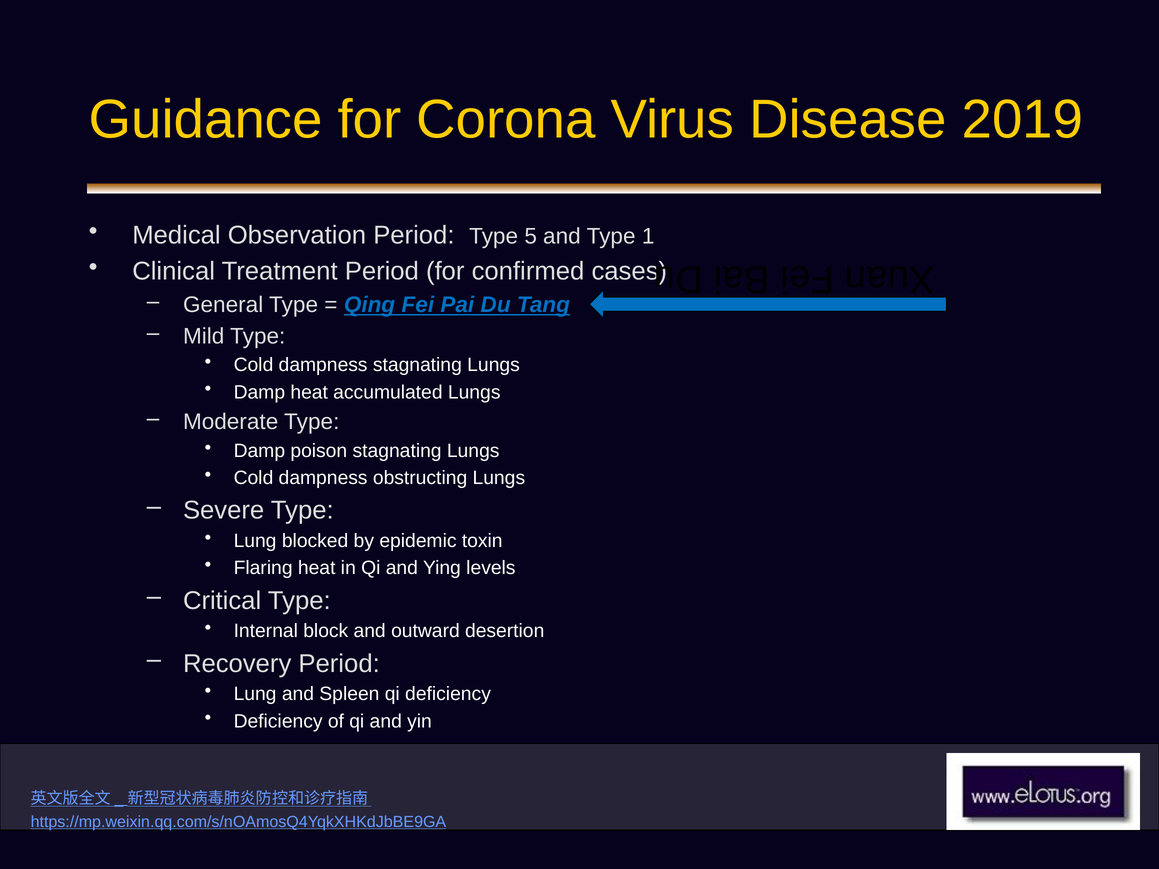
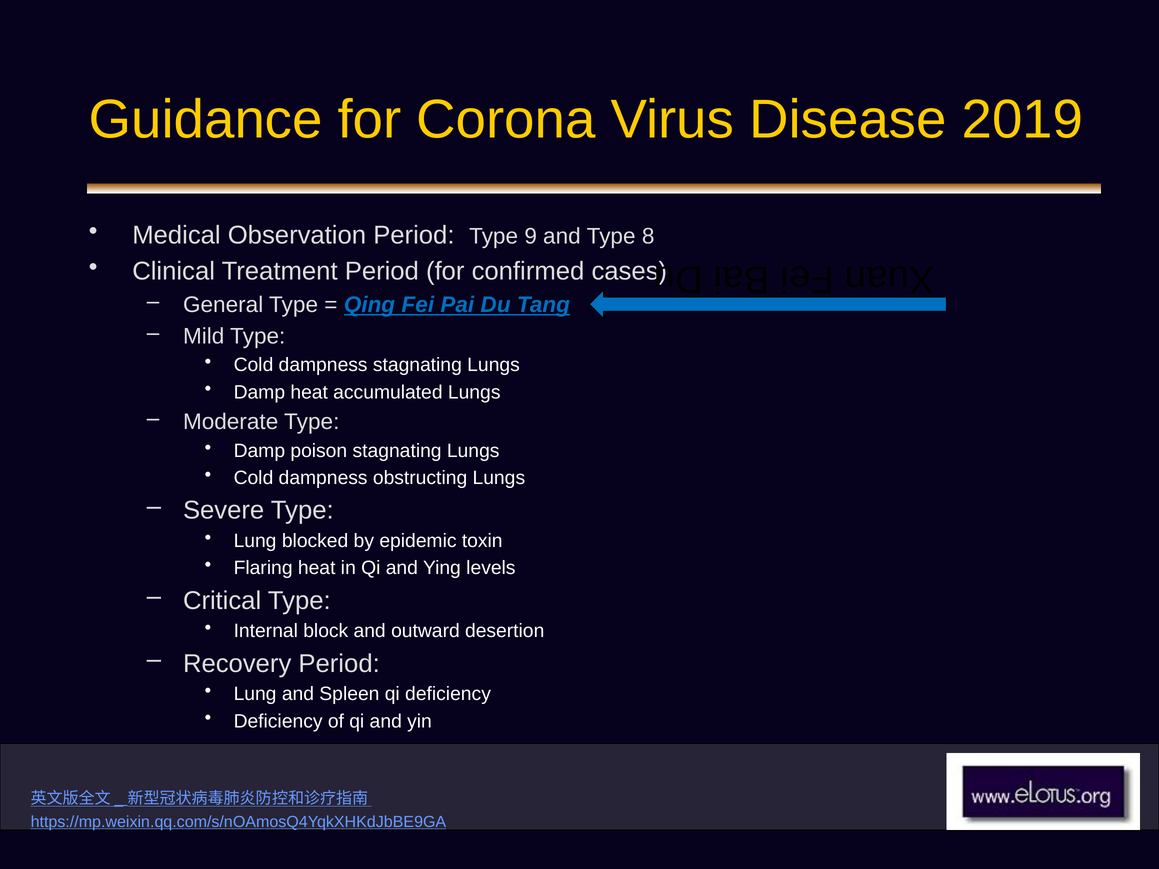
5: 5 -> 9 (531, 237)
1: 1 -> 8 (648, 237)
